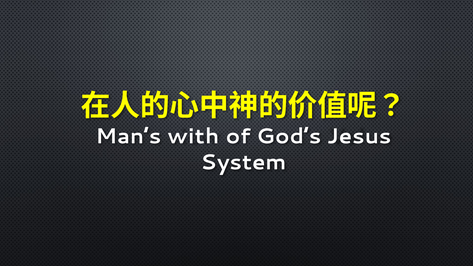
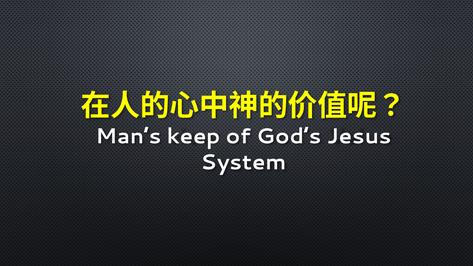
with: with -> keep (194, 136)
